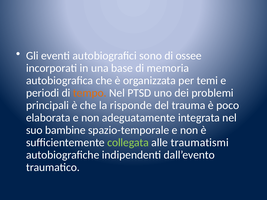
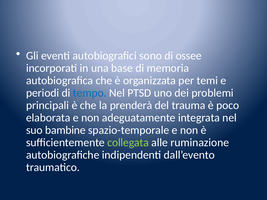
tempo colour: orange -> blue (90, 93)
risponde: risponde -> prenderà (131, 105)
traumatismi: traumatismi -> ruminazione (200, 143)
